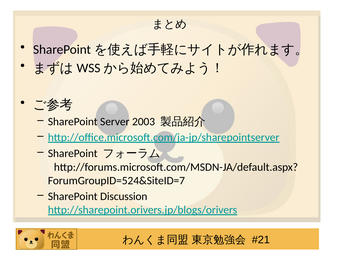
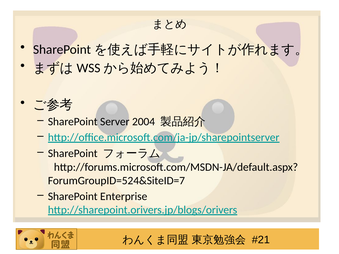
2003: 2003 -> 2004 (144, 122)
Discussion: Discussion -> Enterprise (124, 197)
